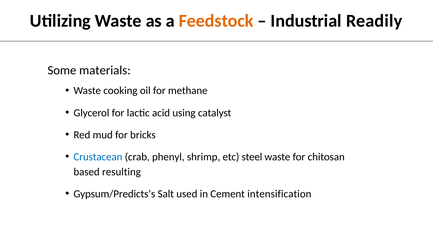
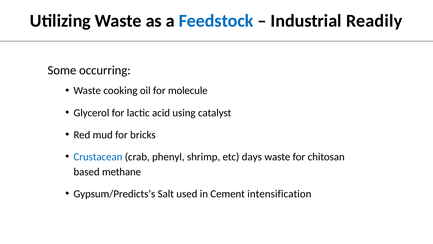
Feedstock colour: orange -> blue (216, 21)
materials: materials -> occurring (105, 70)
methane: methane -> molecule (188, 91)
steel: steel -> days (252, 157)
resulting: resulting -> methane (122, 171)
